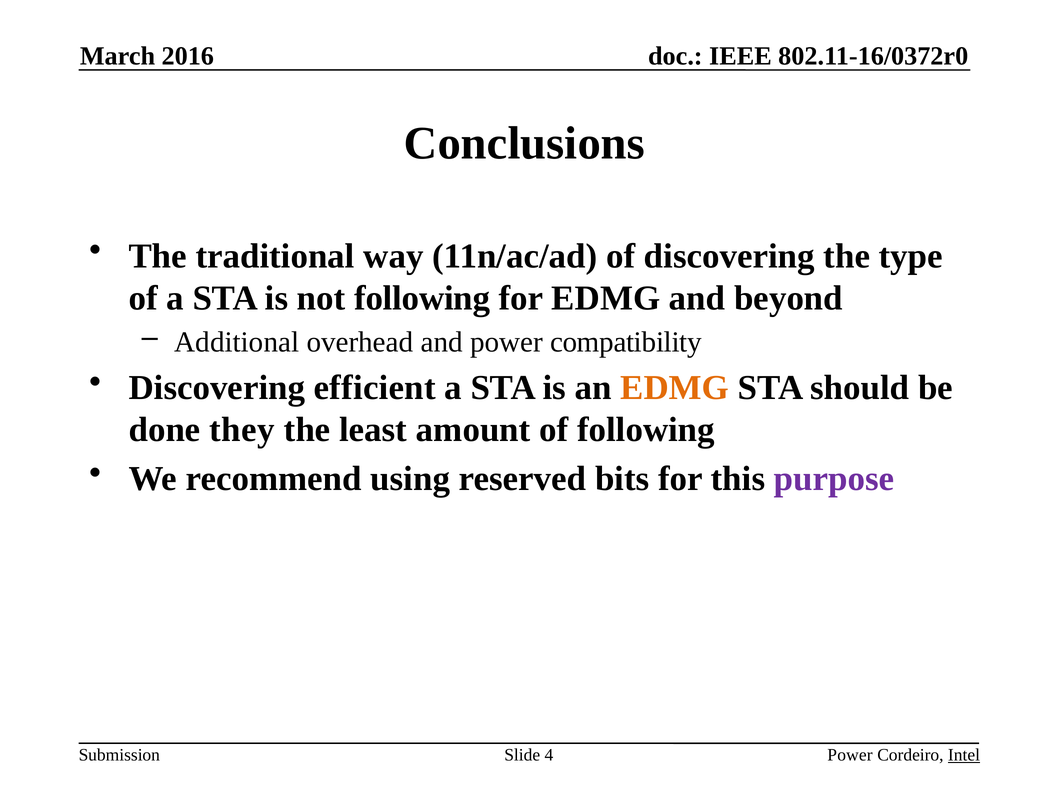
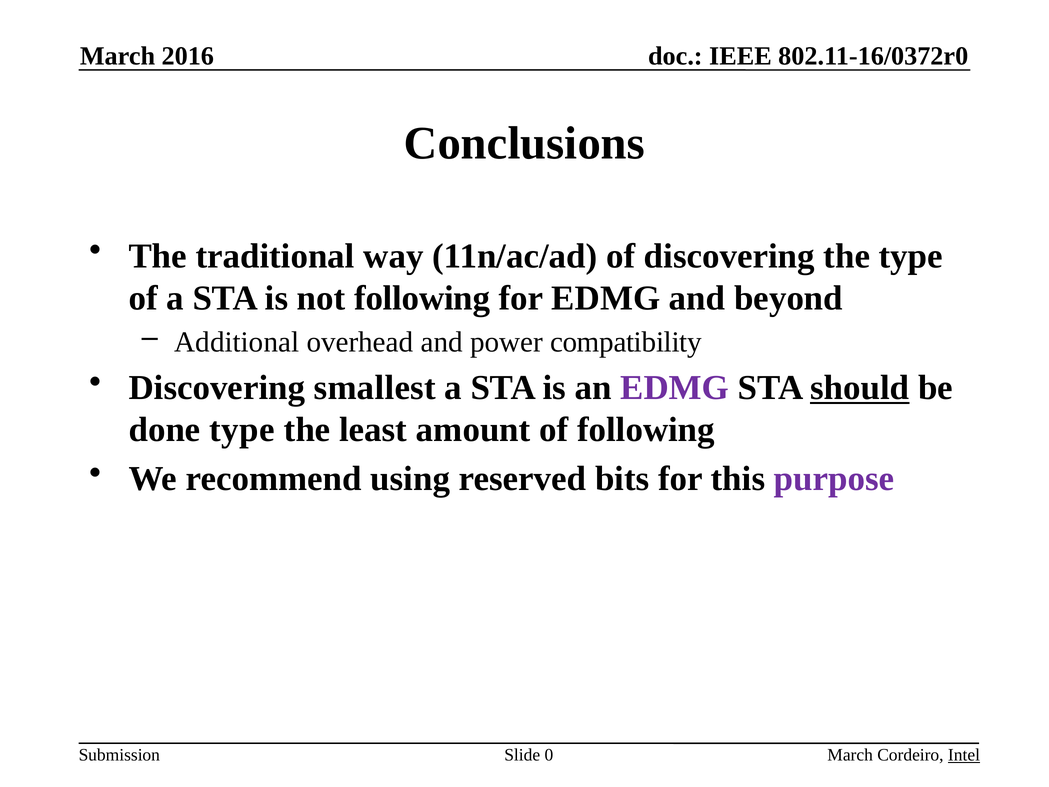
efficient: efficient -> smallest (375, 388)
EDMG colour: orange -> purple (675, 388)
should underline: none -> present (860, 388)
done they: they -> type (242, 430)
4: 4 -> 0 (549, 755)
Power: Power -> March (850, 755)
